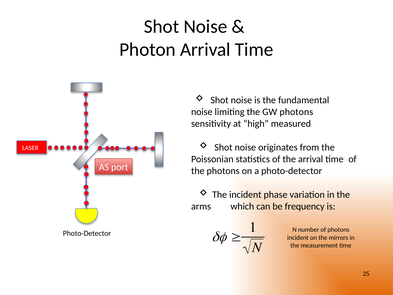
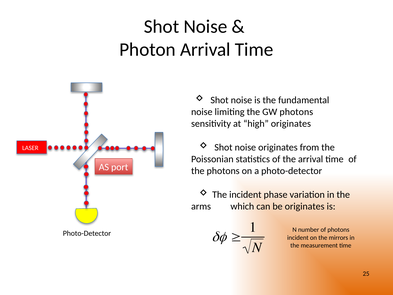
high measured: measured -> originates (291, 124)
be frequency: frequency -> originates (305, 206)
